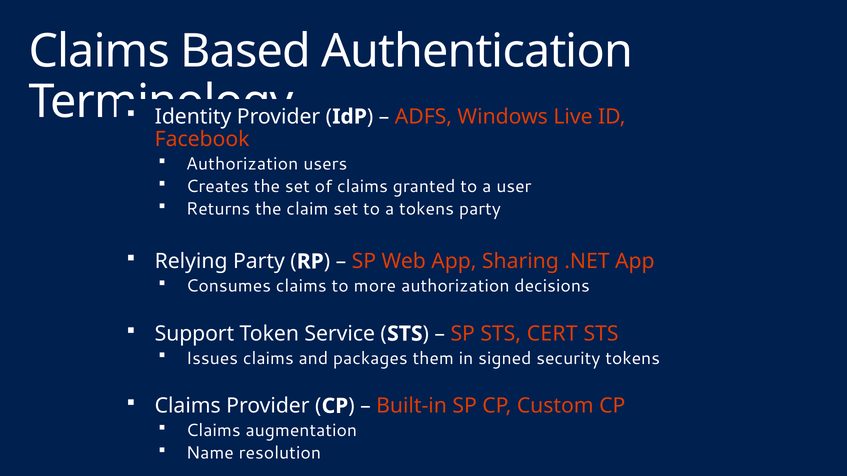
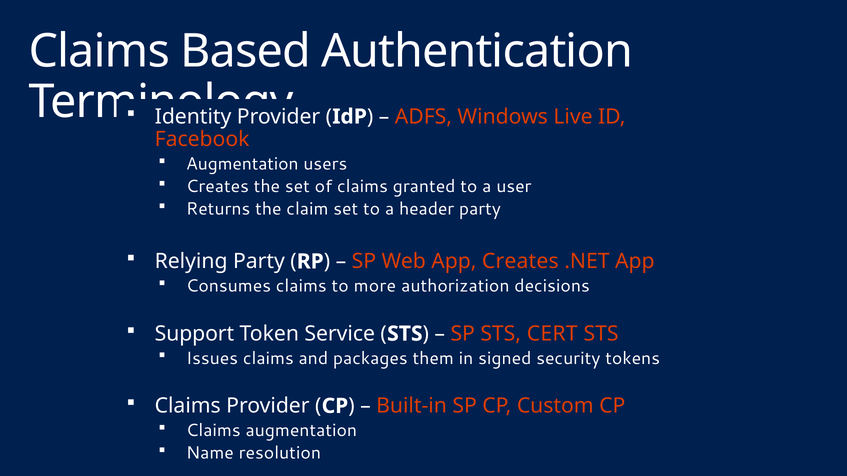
Authorization: Authorization -> Augmentation (242, 164)
a tokens: tokens -> header (427, 209)
App Sharing: Sharing -> Creates (520, 262)
